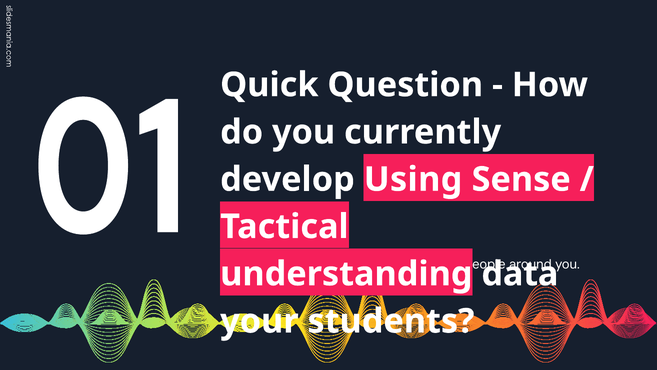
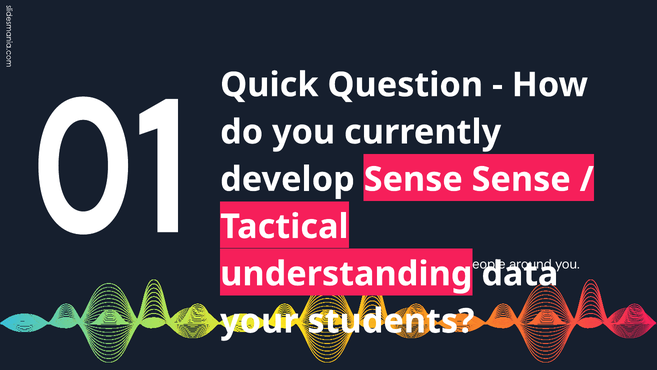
Using: Using -> Sense (413, 179)
